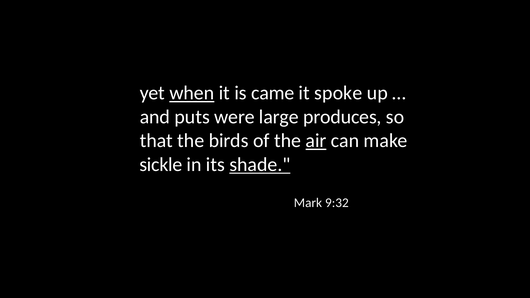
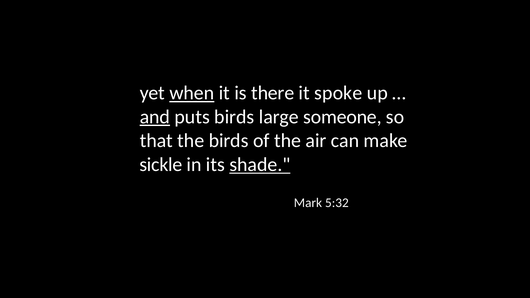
came: came -> there (273, 93)
and underline: none -> present (155, 117)
puts were: were -> birds (234, 117)
produces: produces -> someone (342, 117)
air underline: present -> none (316, 141)
9:32: 9:32 -> 5:32 (337, 203)
